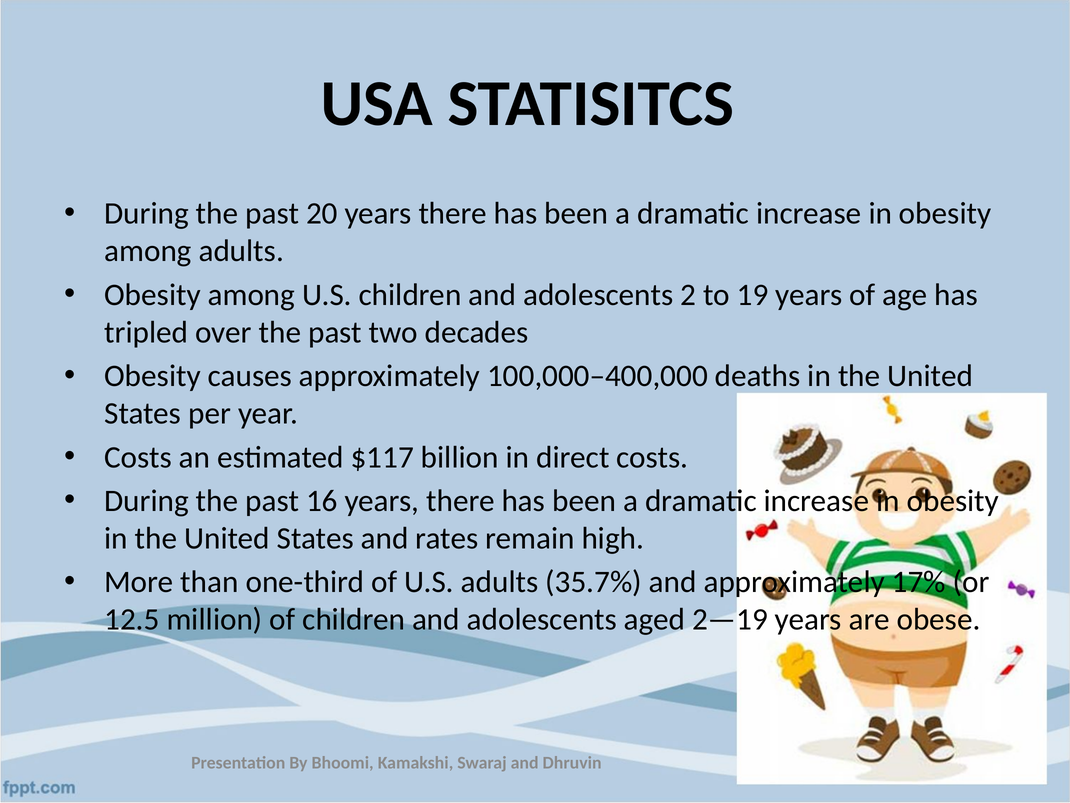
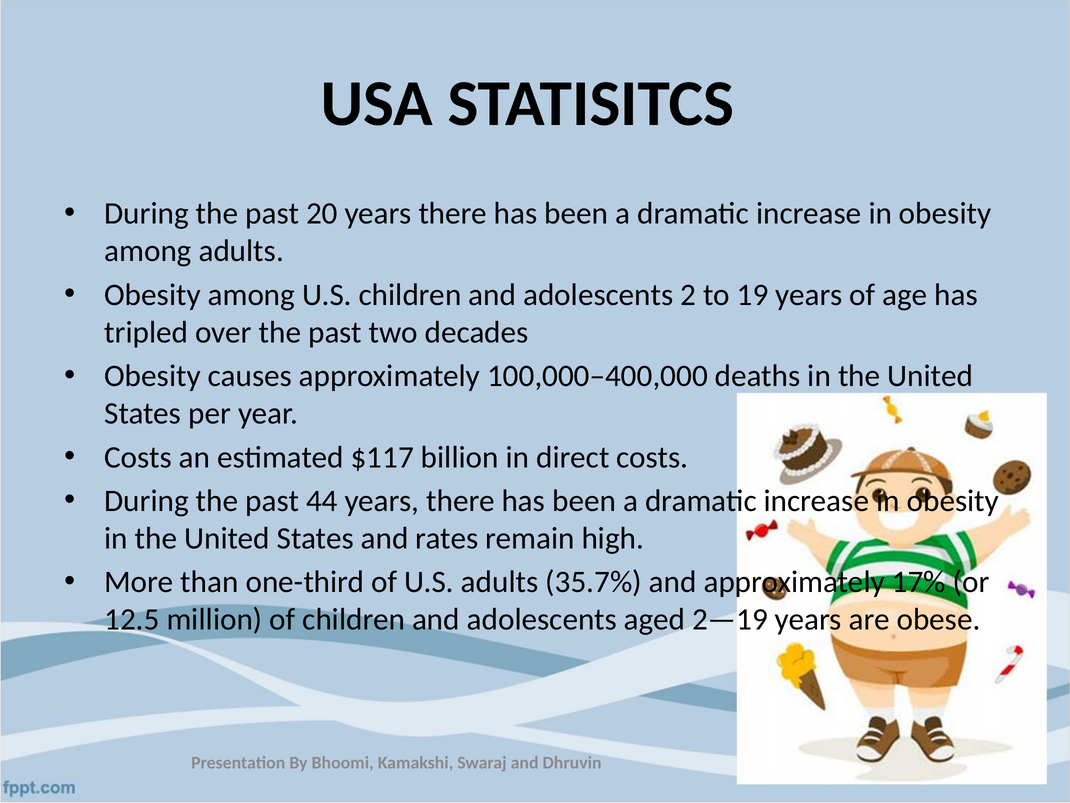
16: 16 -> 44 (322, 501)
